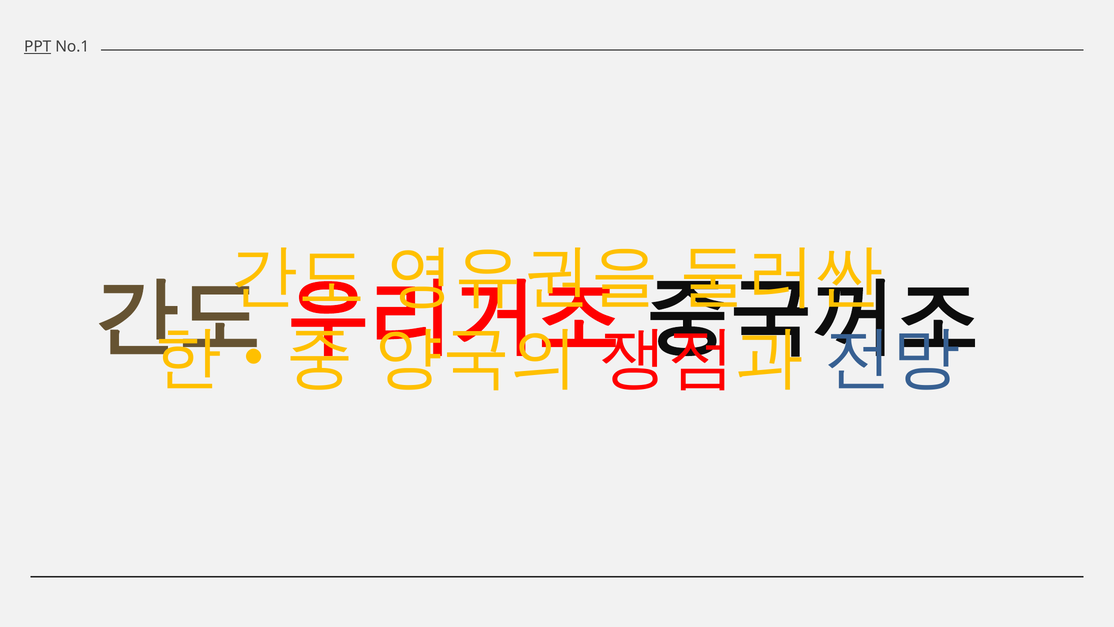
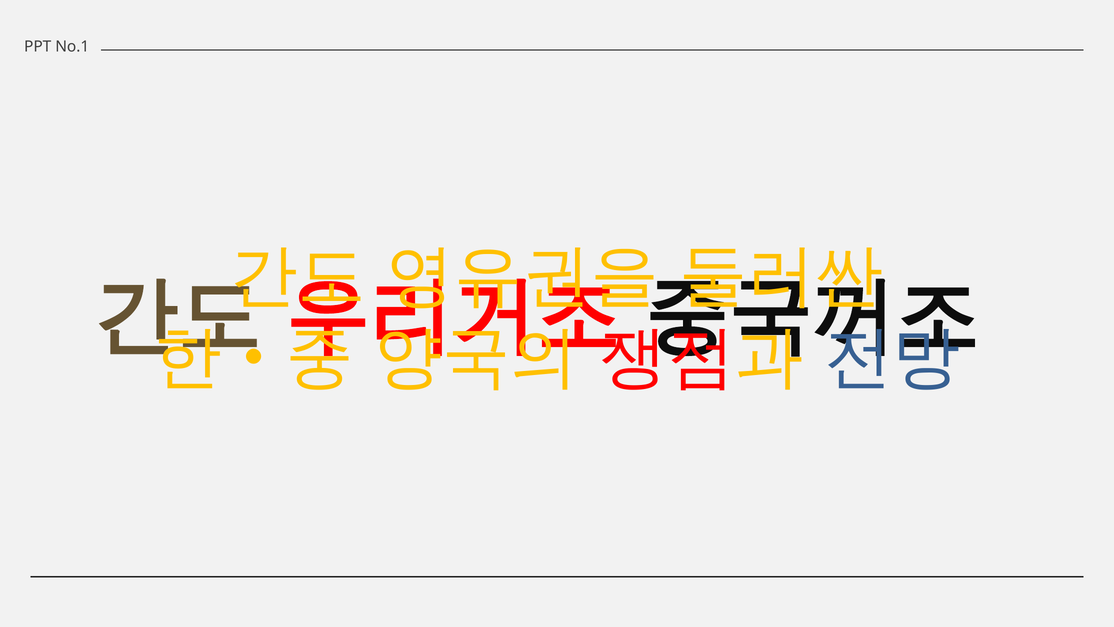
PPT underline: present -> none (38, 47)
